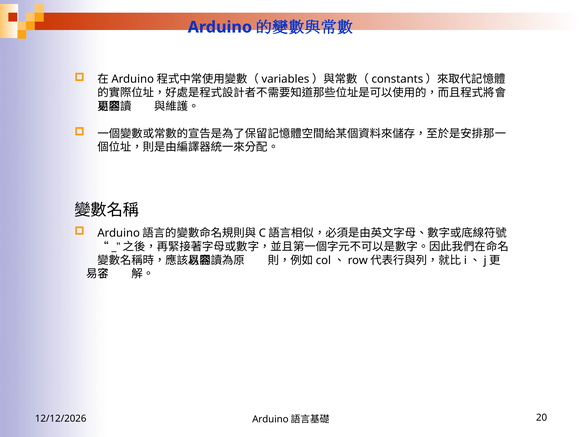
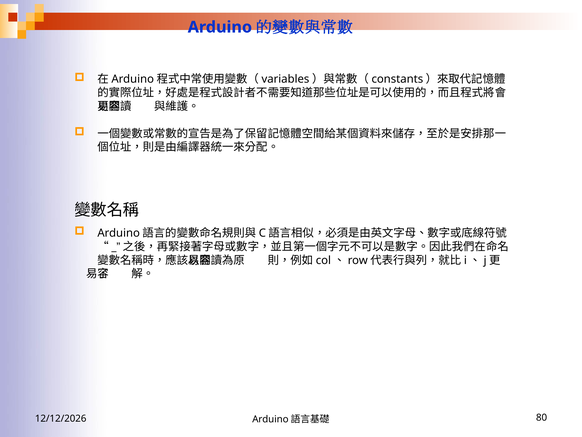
20: 20 -> 80 (542, 417)
